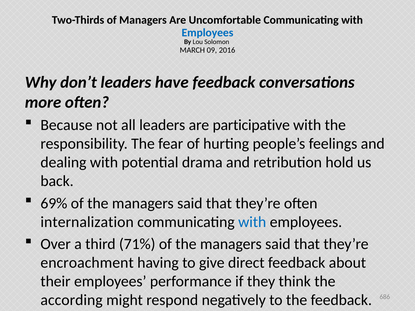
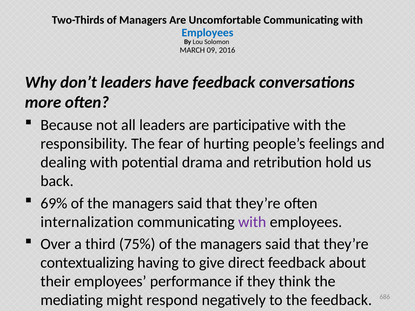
with colour: blue -> purple (252, 222)
71%: 71% -> 75% (137, 244)
encroachment: encroachment -> contextualizing (87, 263)
according: according -> mediating (72, 300)
